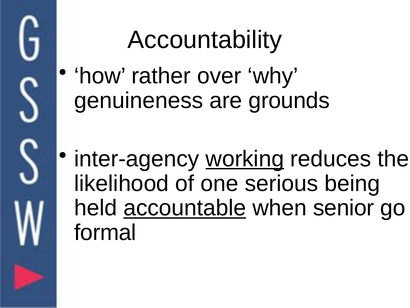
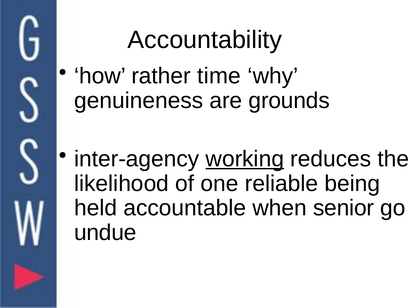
over: over -> time (219, 76)
serious: serious -> reliable (281, 183)
accountable underline: present -> none (185, 208)
formal: formal -> undue (105, 232)
